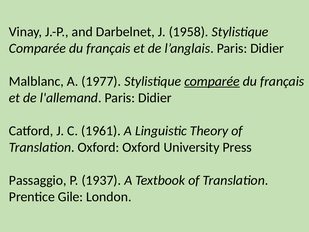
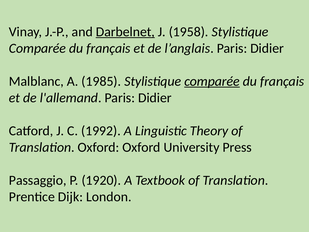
Darbelnet underline: none -> present (125, 32)
1977: 1977 -> 1985 (101, 81)
1961: 1961 -> 1992 (101, 131)
1937: 1937 -> 1920 (101, 180)
Gile: Gile -> Dijk (70, 197)
